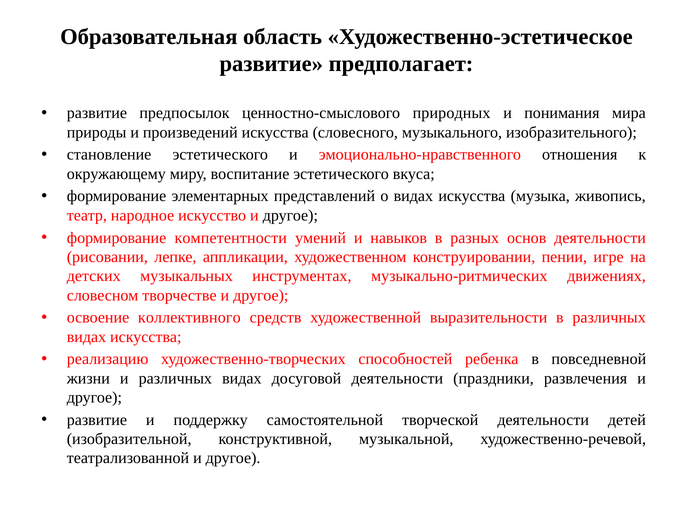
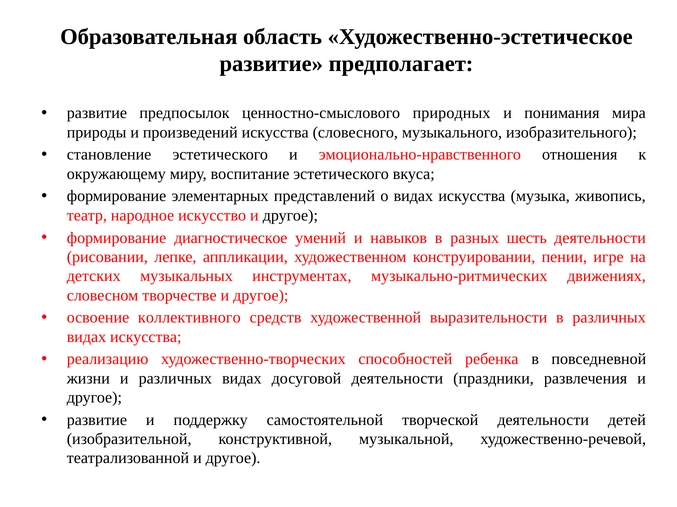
компетентности: компетентности -> диагностическое (231, 238)
основ: основ -> шесть (527, 238)
